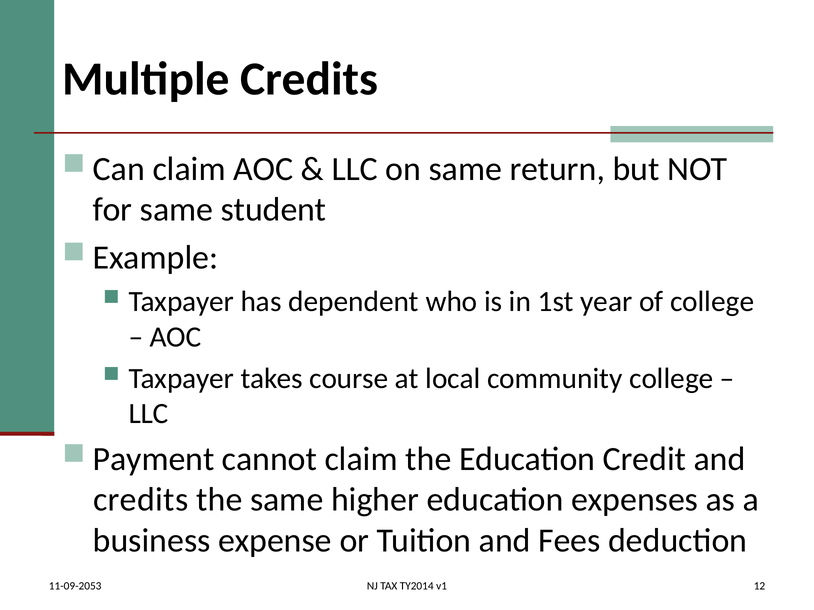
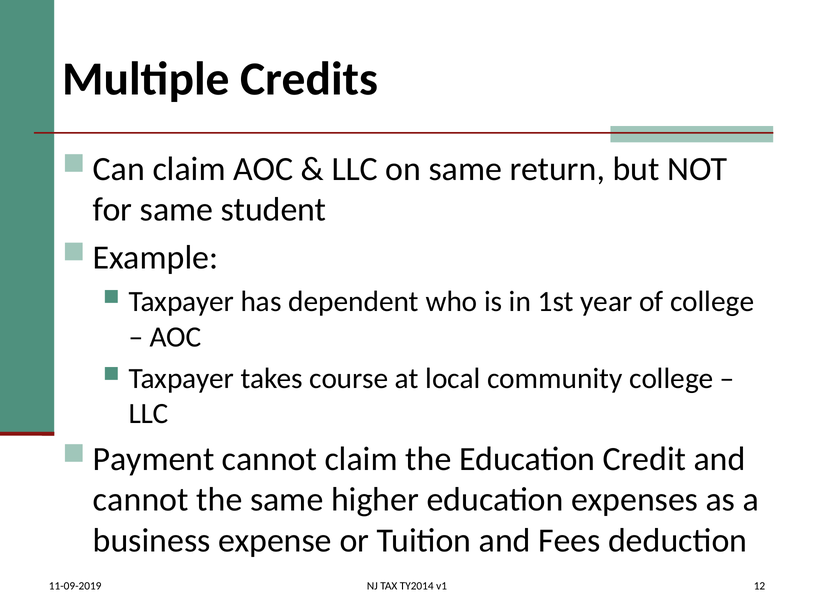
credits: credits -> cannot (141, 500)
11-09-2053: 11-09-2053 -> 11-09-2019 (75, 587)
